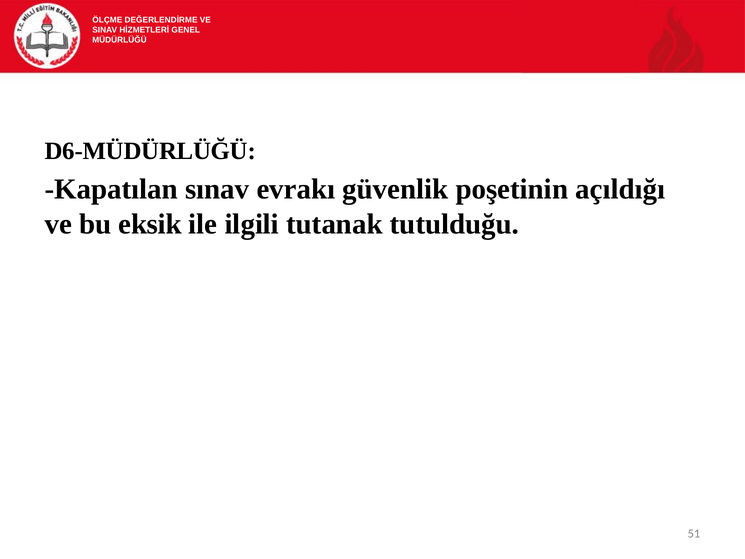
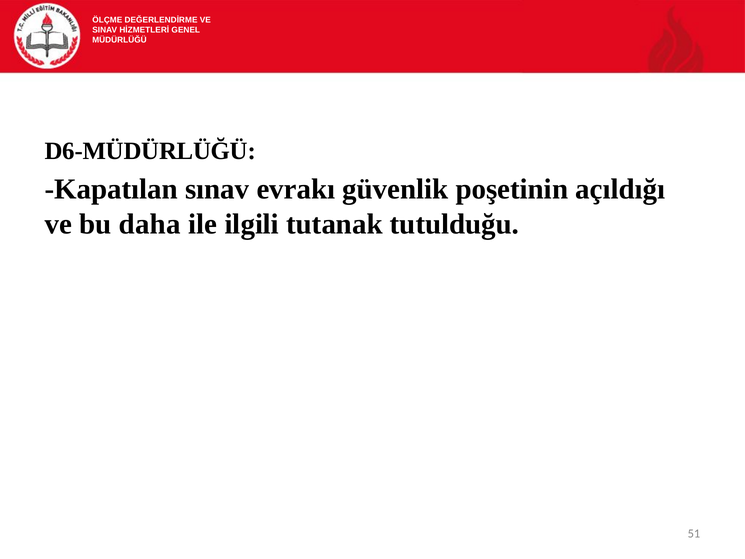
eksik: eksik -> daha (150, 224)
